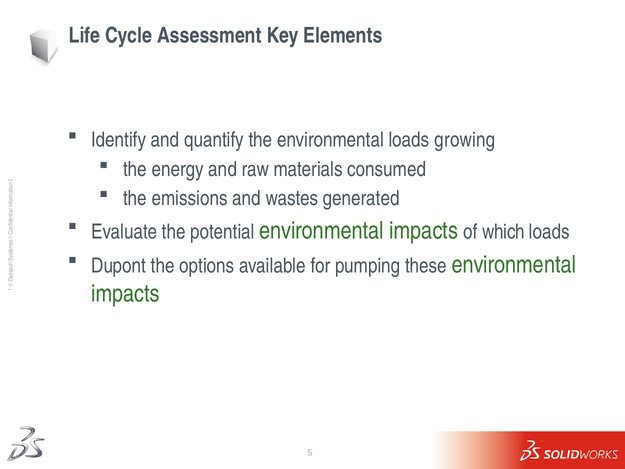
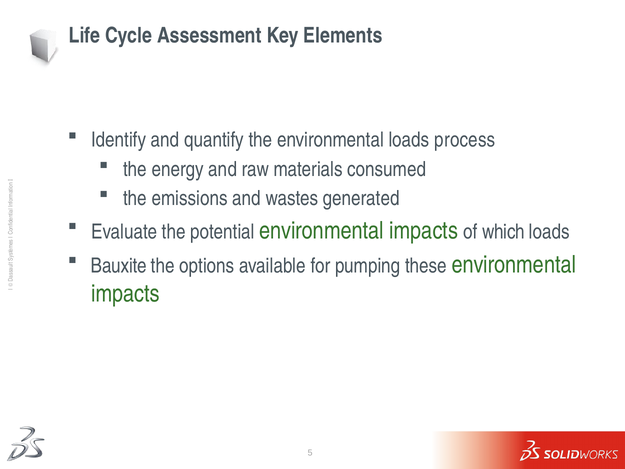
growing: growing -> process (465, 140)
Dupont: Dupont -> Bauxite (119, 266)
